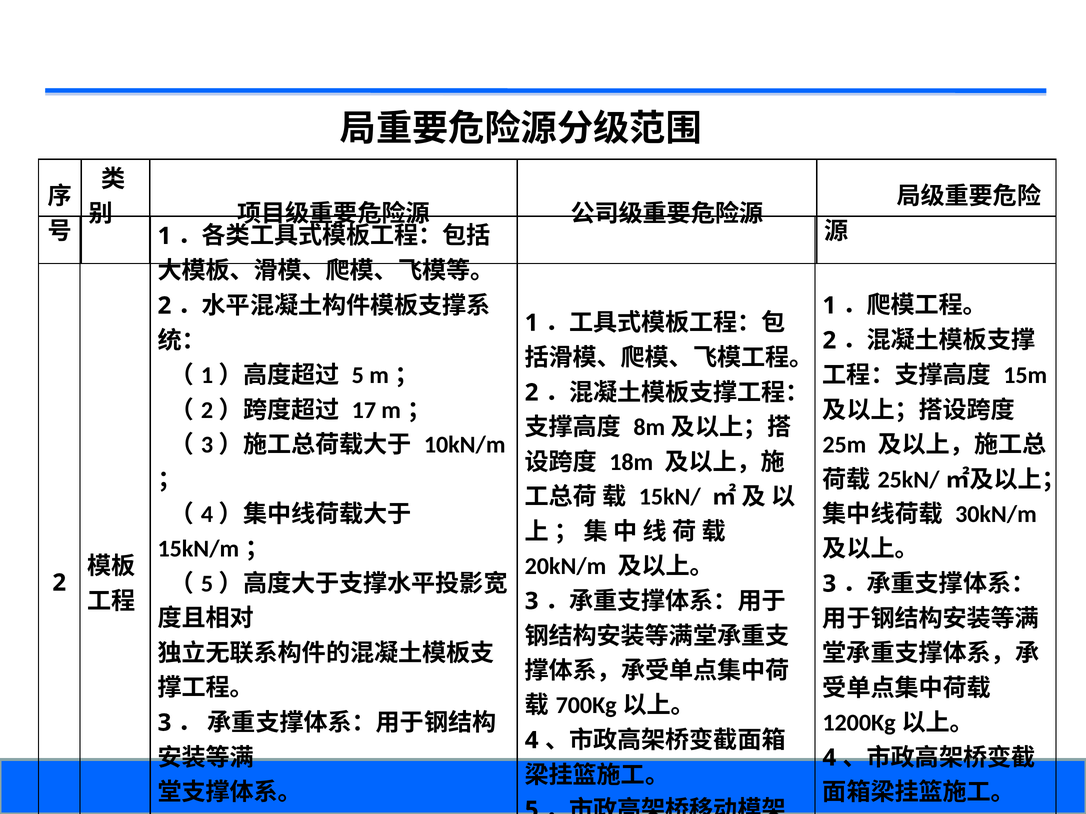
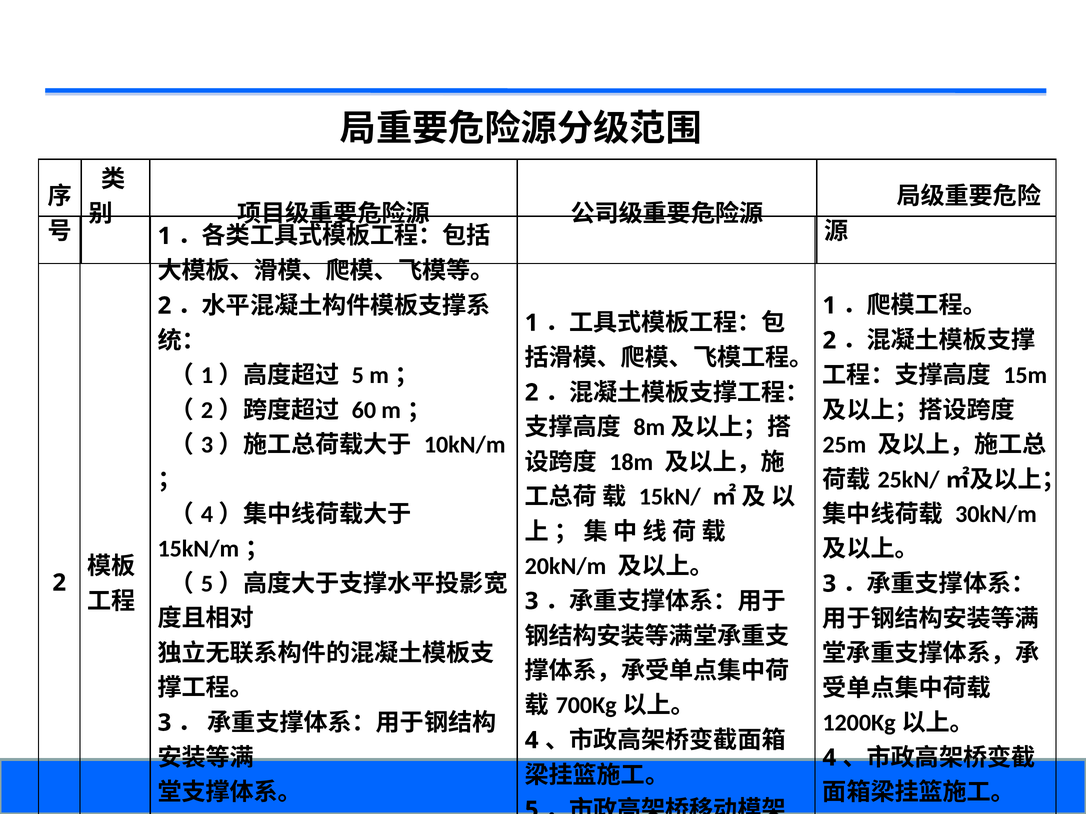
17: 17 -> 60 (364, 410)
